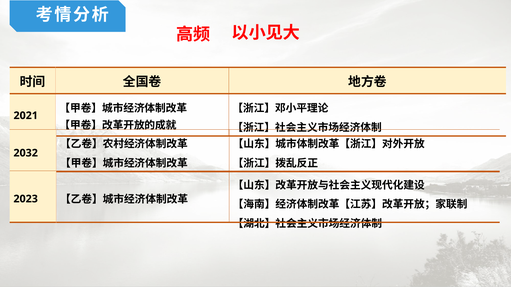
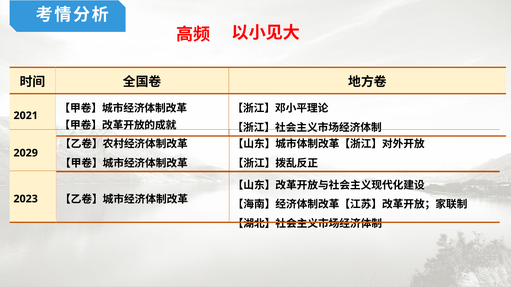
2032: 2032 -> 2029 (26, 153)
